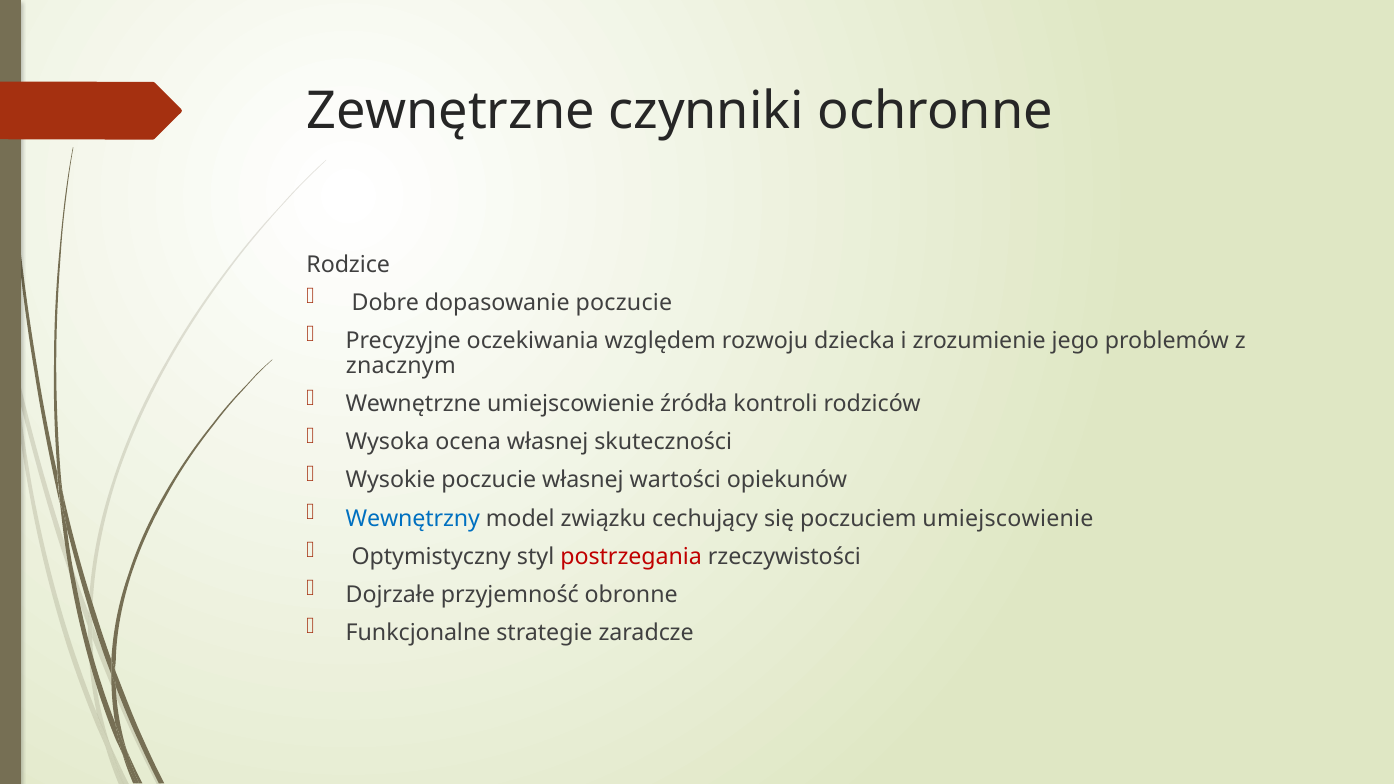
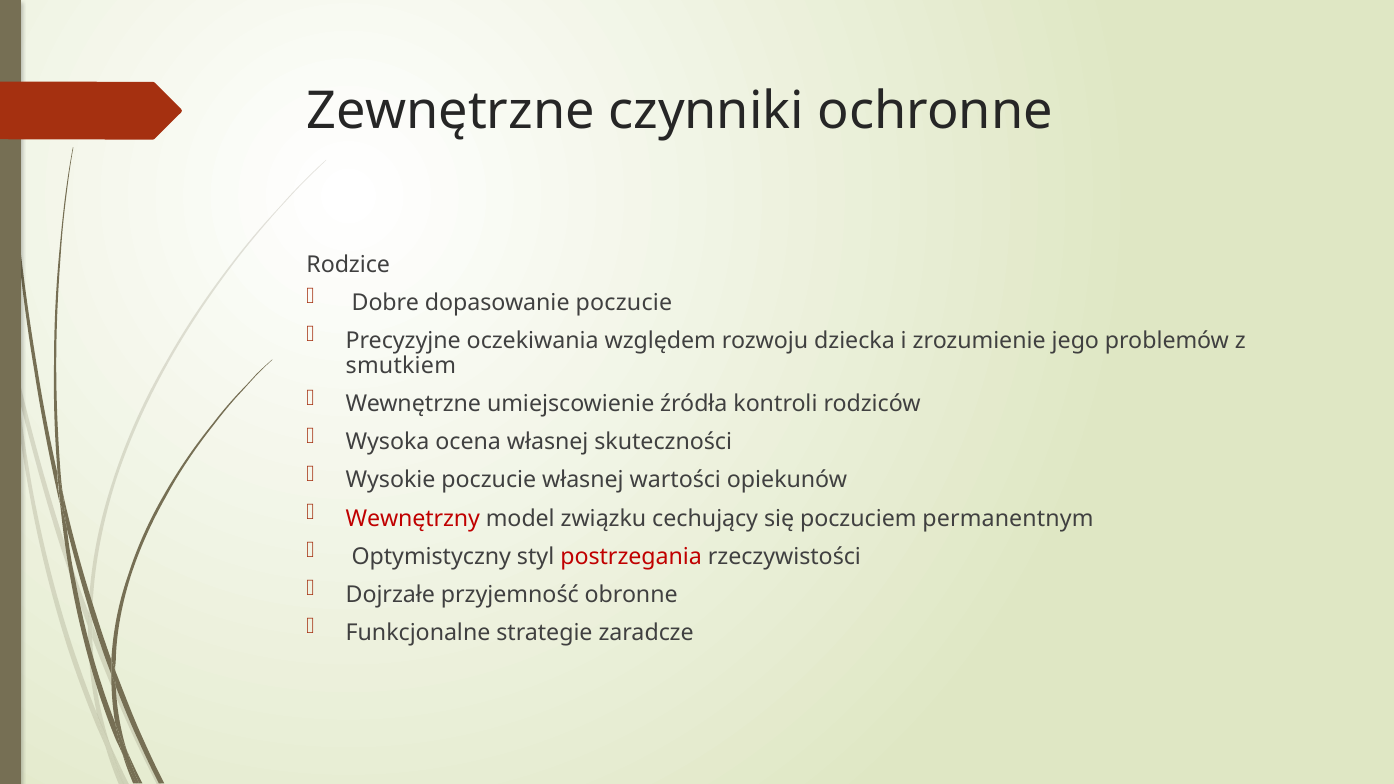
znacznym: znacznym -> smutkiem (401, 366)
Wewnętrzny colour: blue -> red (413, 519)
poczuciem umiejscowienie: umiejscowienie -> permanentnym (1008, 519)
